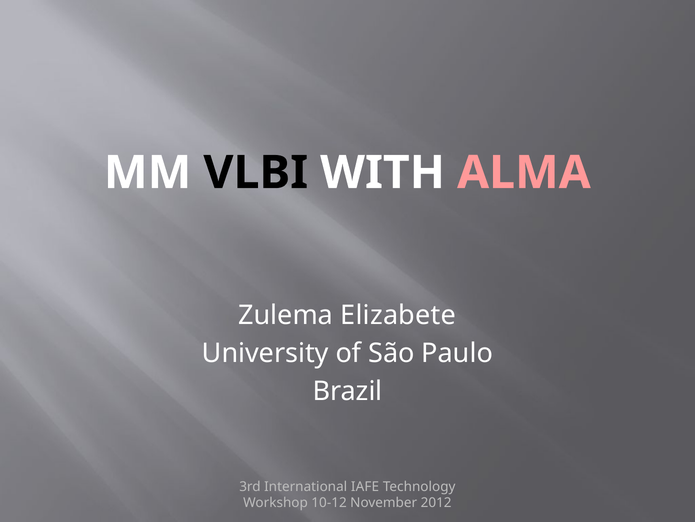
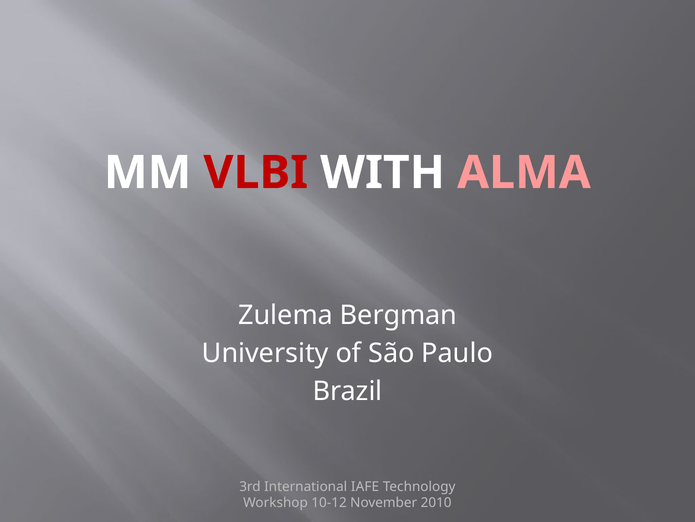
VLBI colour: black -> red (256, 173)
Elizabete: Elizabete -> Bergman (398, 315)
2012: 2012 -> 2010 (436, 502)
